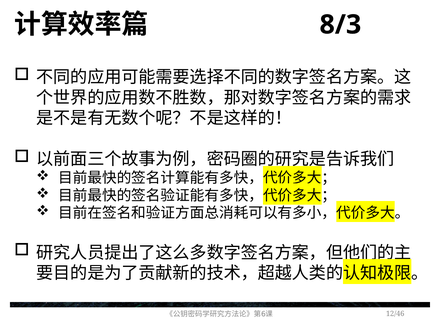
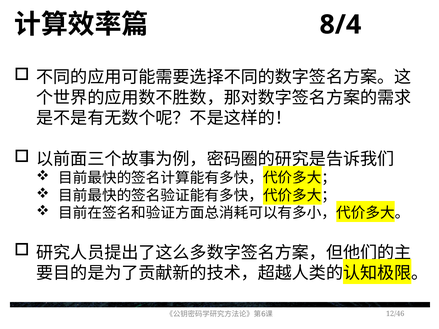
8/3: 8/3 -> 8/4 (340, 25)
